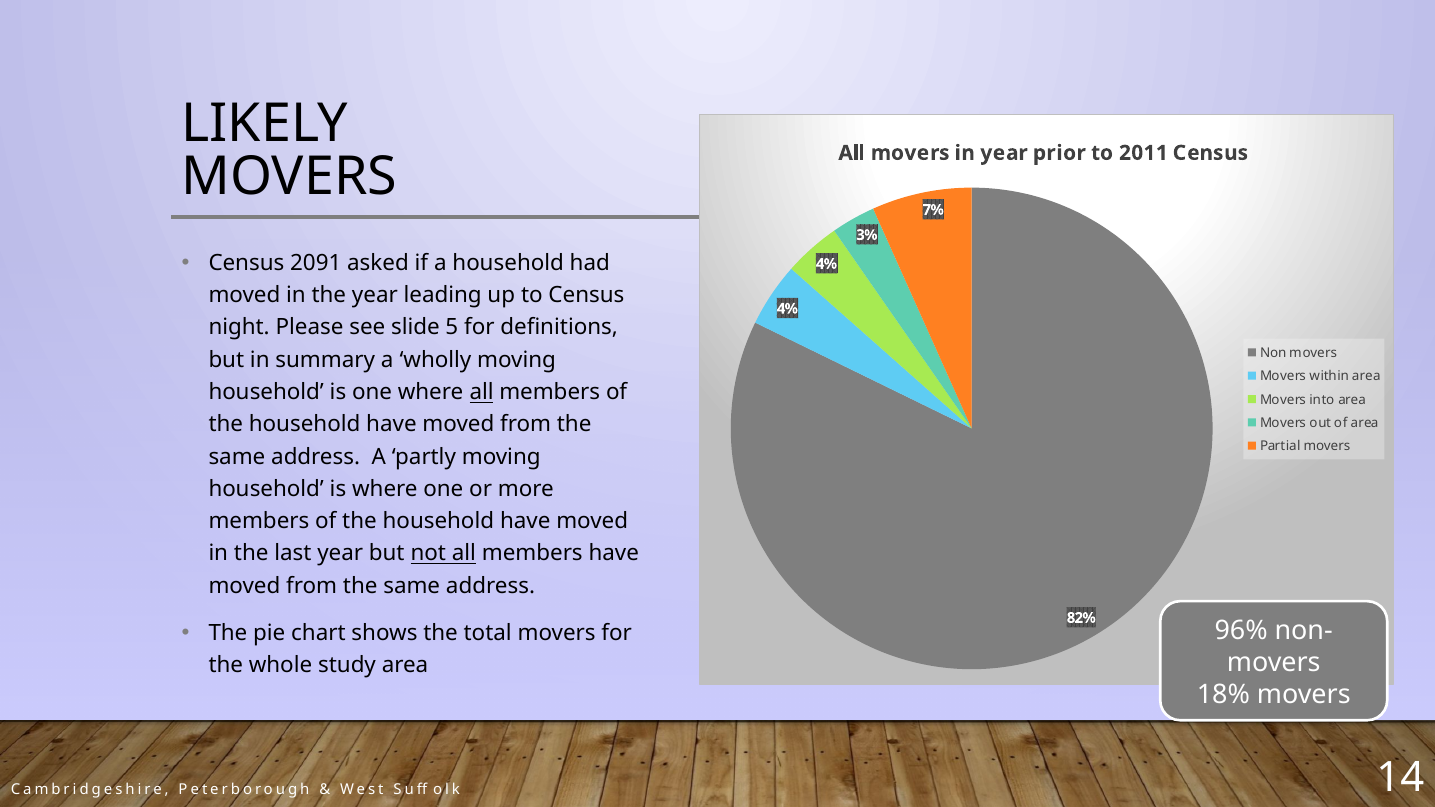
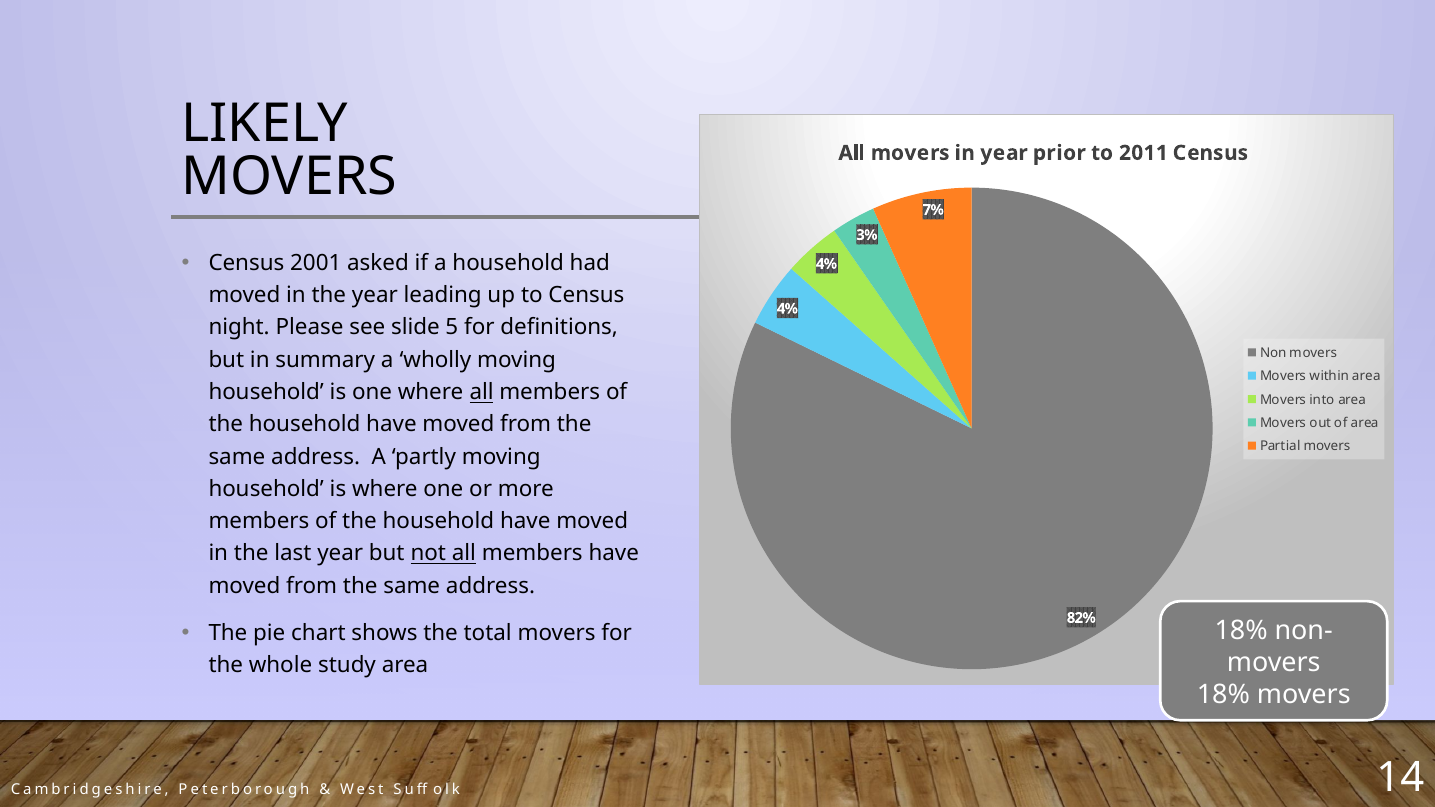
2091: 2091 -> 2001 (316, 263)
96%: 96% -> 18% (1241, 630)
